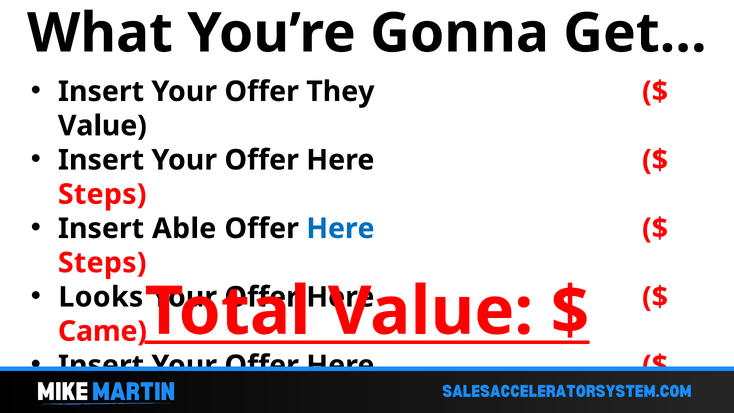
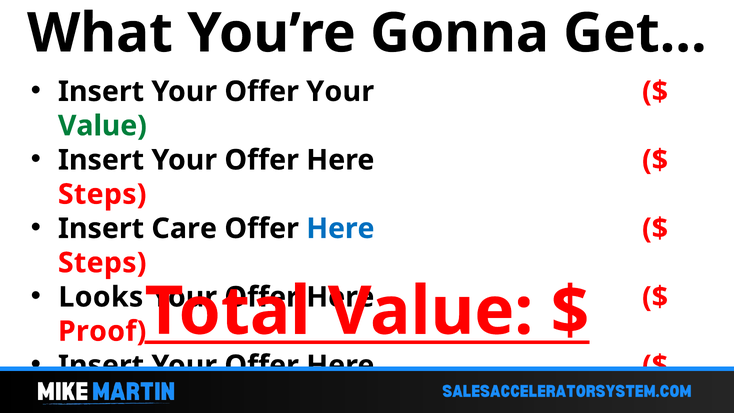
Offer They: They -> Your (340, 92)
Value colour: black -> green (102, 126)
Able: Able -> Care (184, 229)
Came: Came -> Proof (102, 331)
